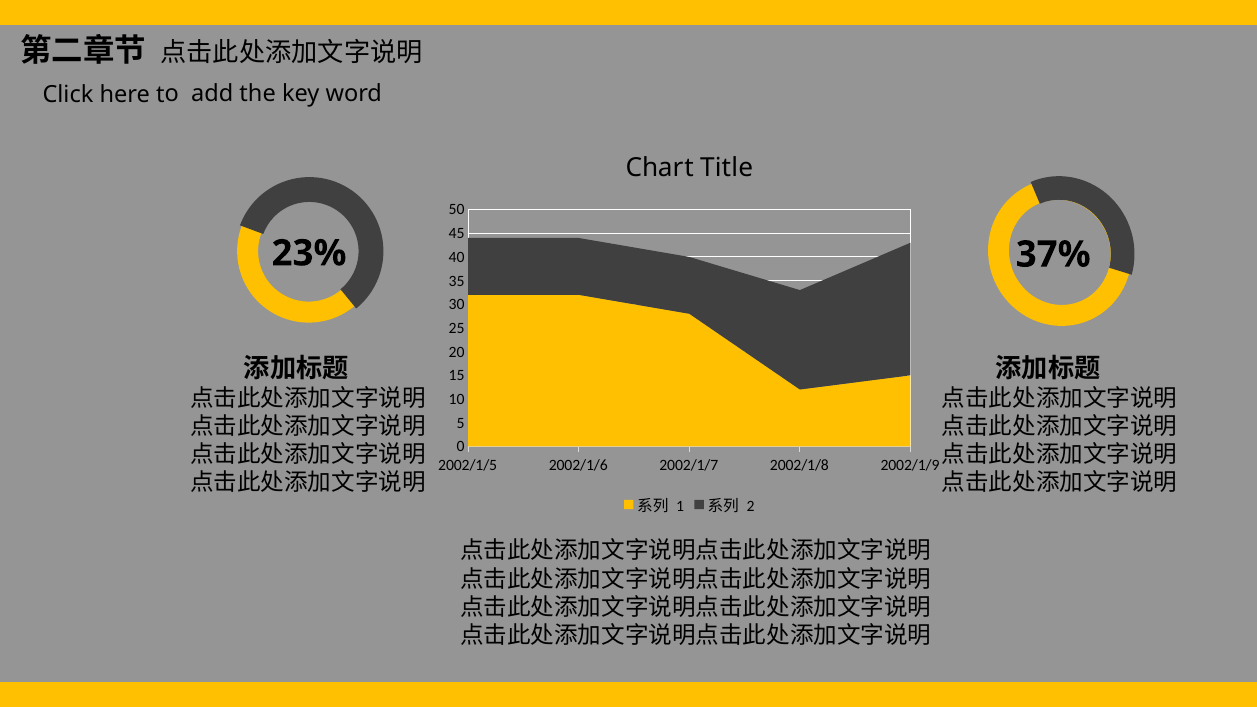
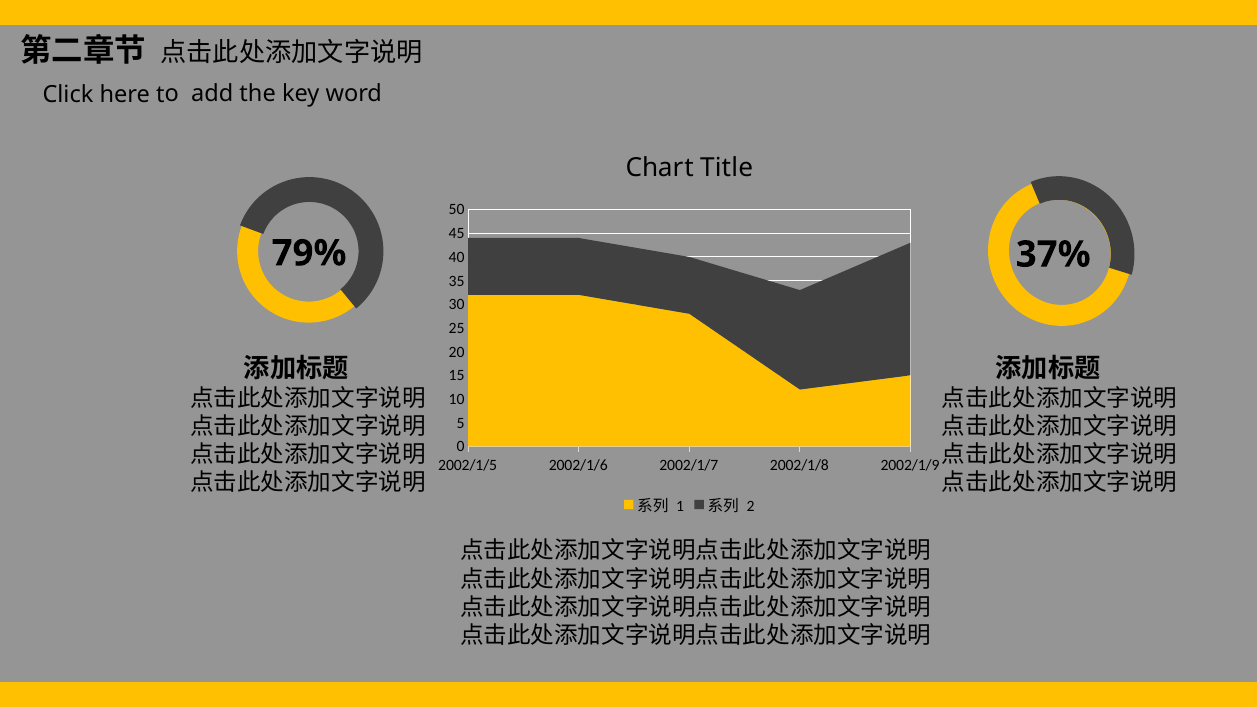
23%: 23% -> 79% (309, 253)
